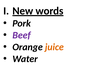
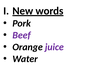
juice colour: orange -> purple (54, 47)
